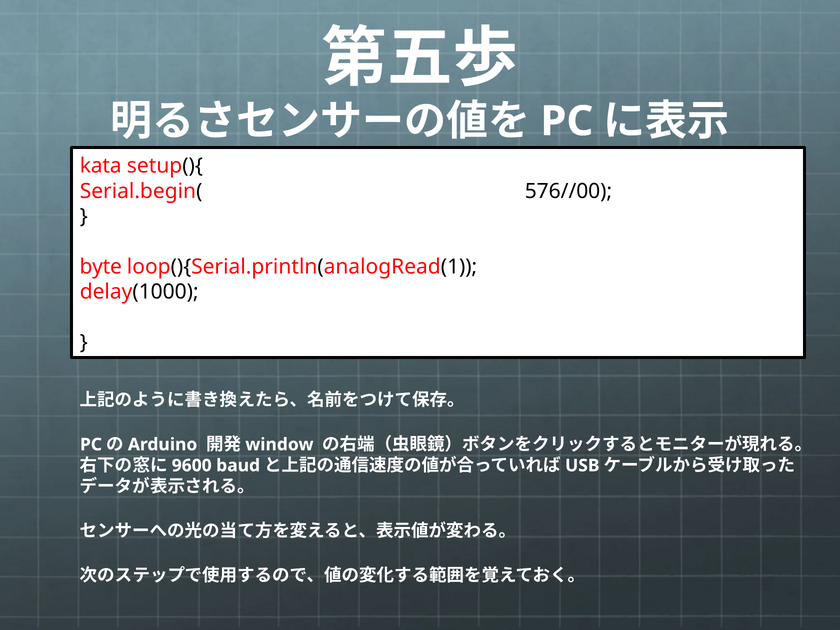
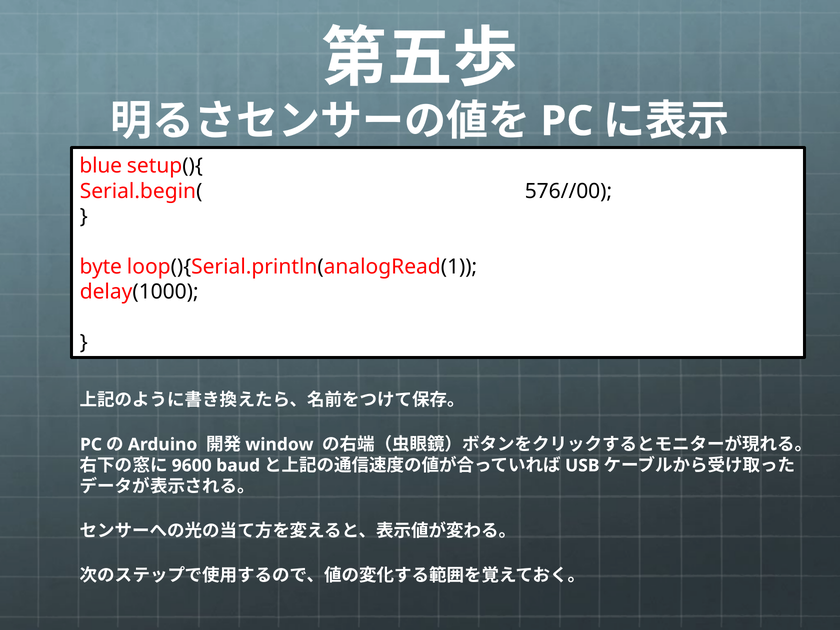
kata: kata -> blue (101, 166)
